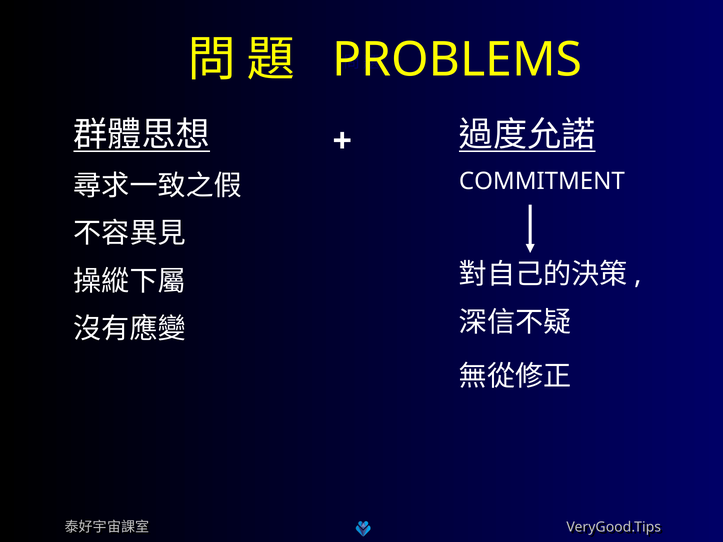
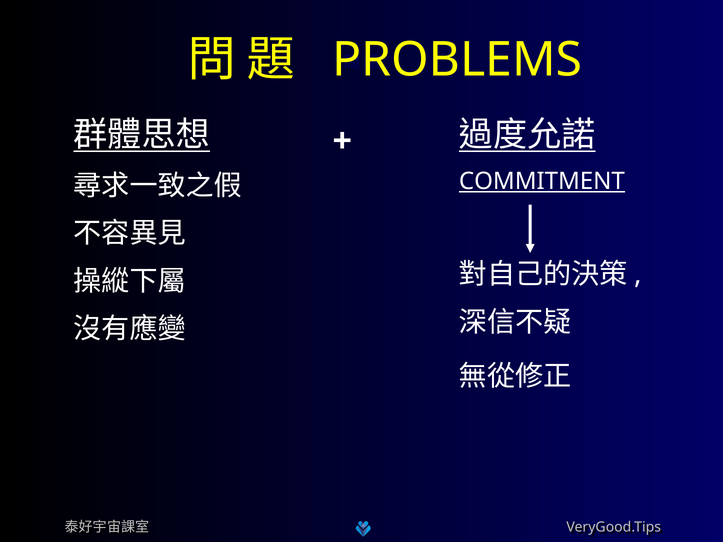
COMMITMENT underline: none -> present (542, 181)
